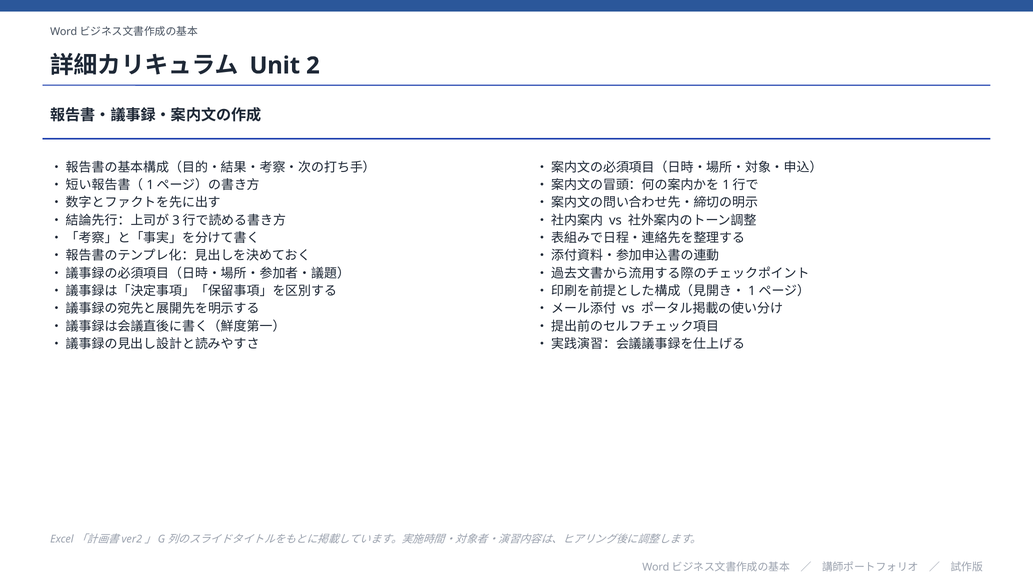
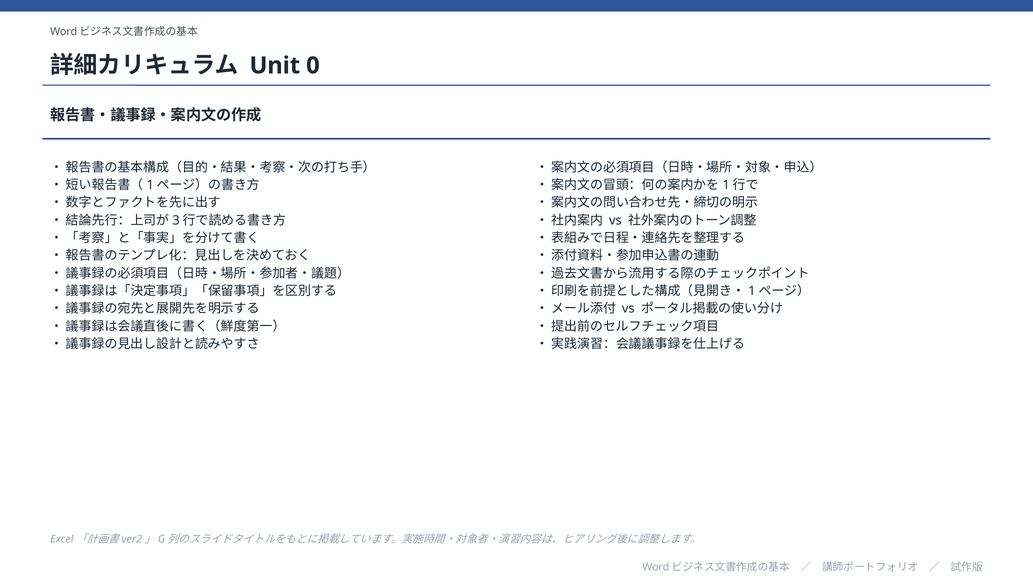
2: 2 -> 0 (313, 66)
